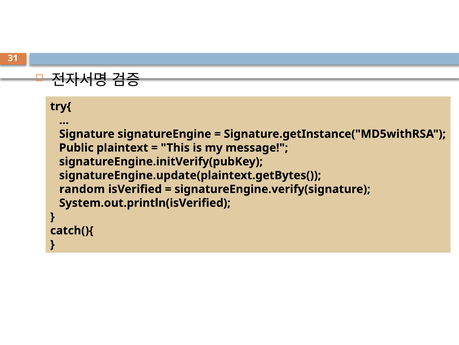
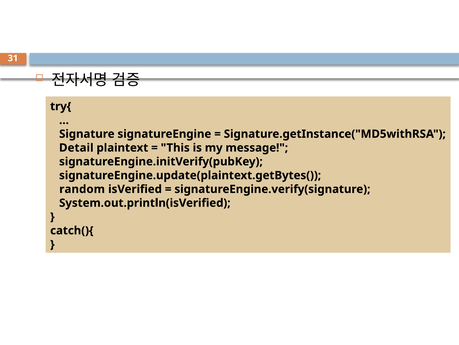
Public: Public -> Detail (76, 147)
